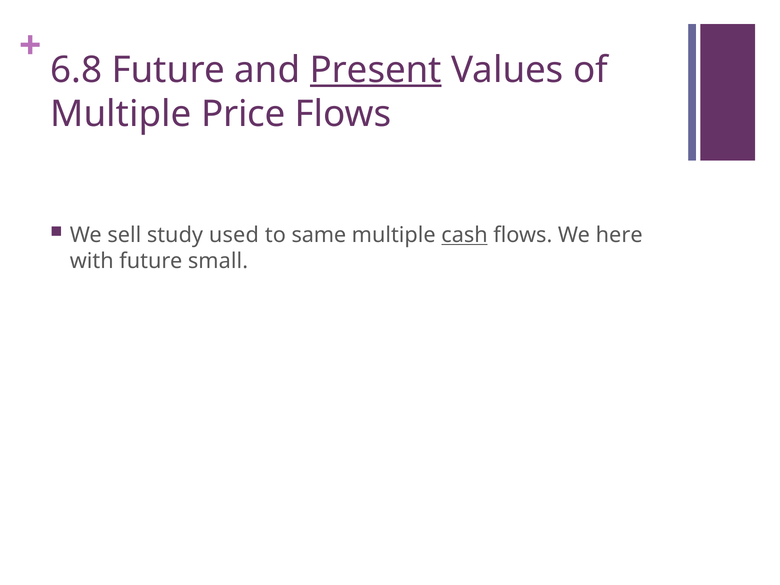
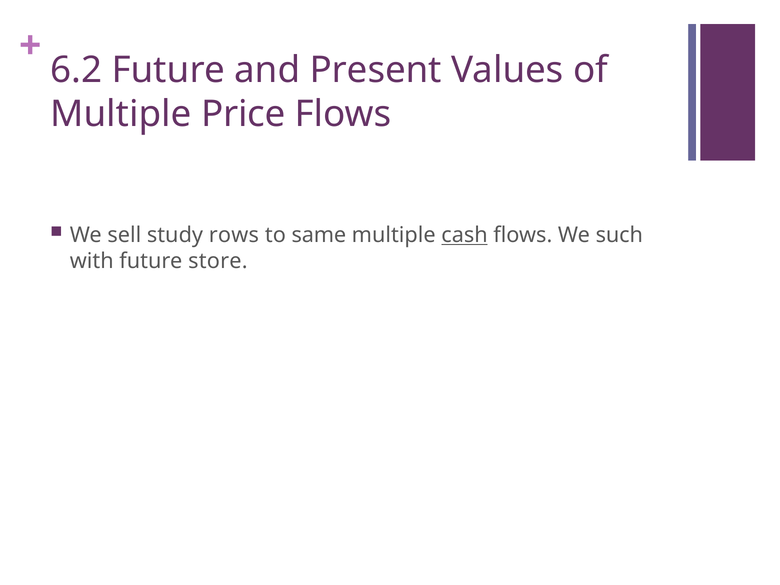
6.8: 6.8 -> 6.2 (76, 70)
Present underline: present -> none (376, 70)
used: used -> rows (234, 235)
here: here -> such (619, 235)
small: small -> store (218, 261)
